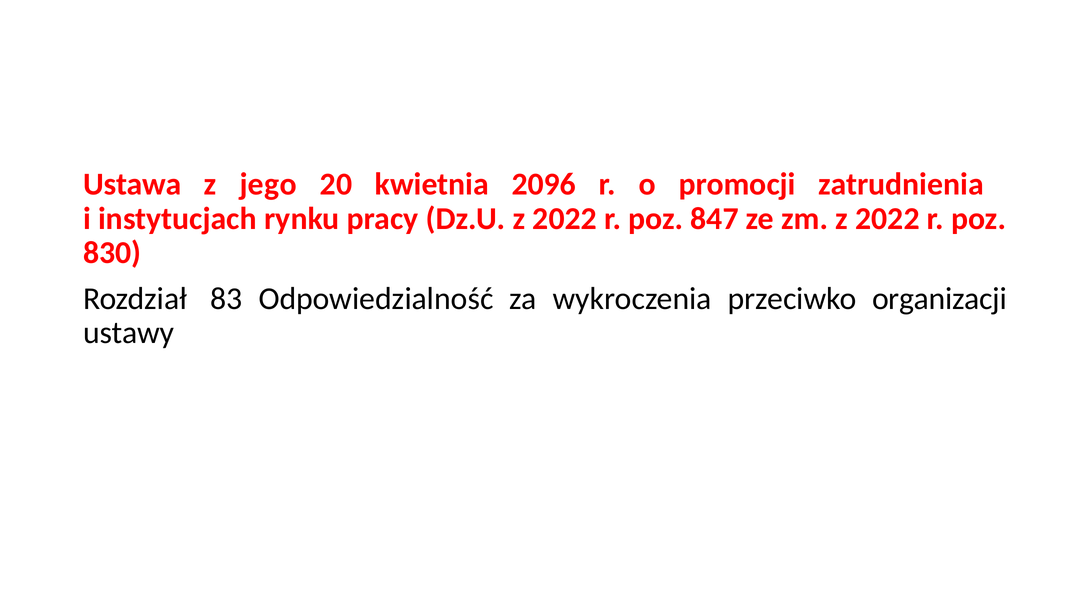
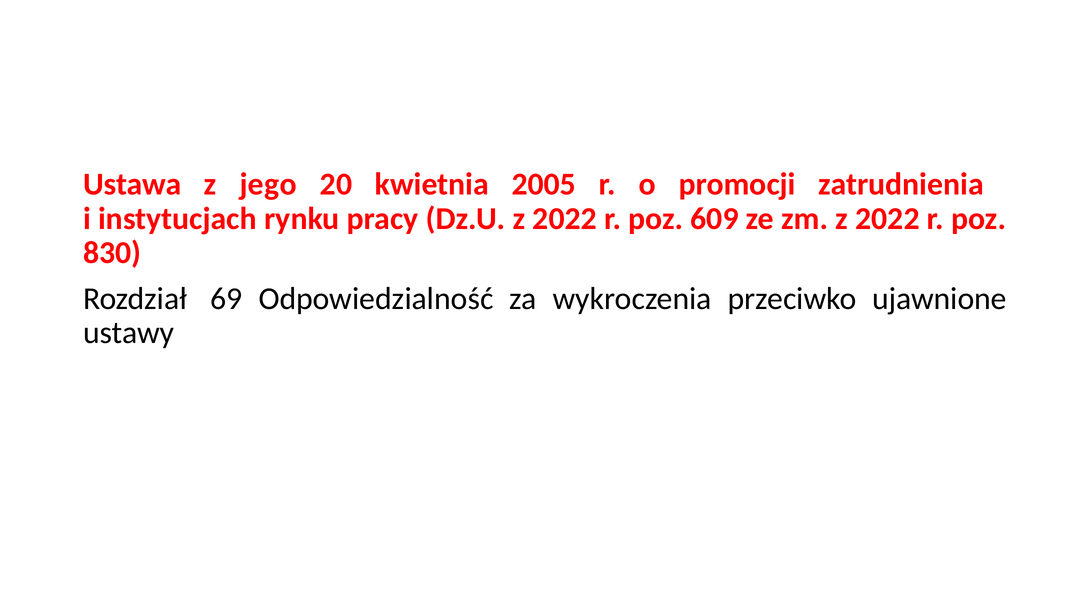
2096: 2096 -> 2005 (544, 184)
847: 847 -> 609 (715, 219)
83: 83 -> 69 (226, 299)
organizacji: organizacji -> ujawnione (939, 299)
